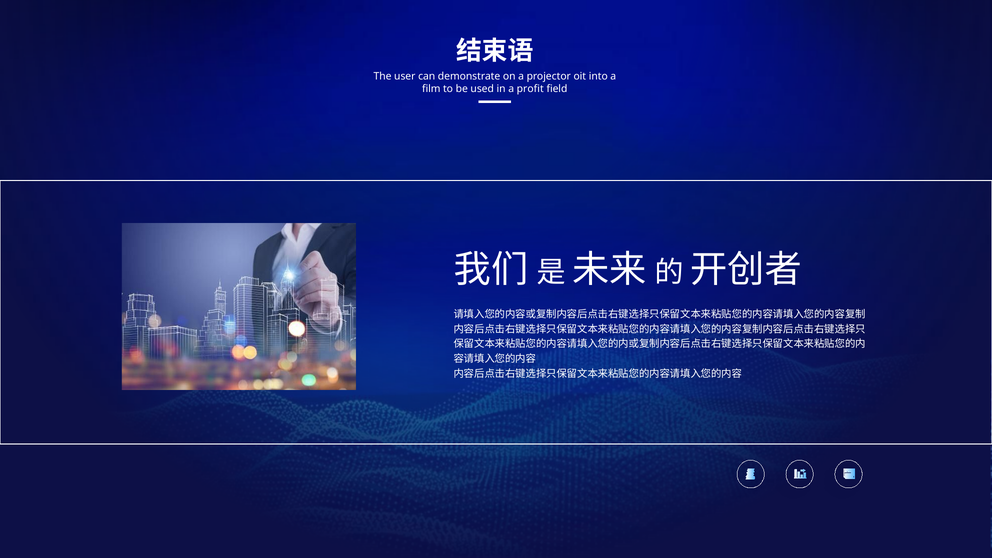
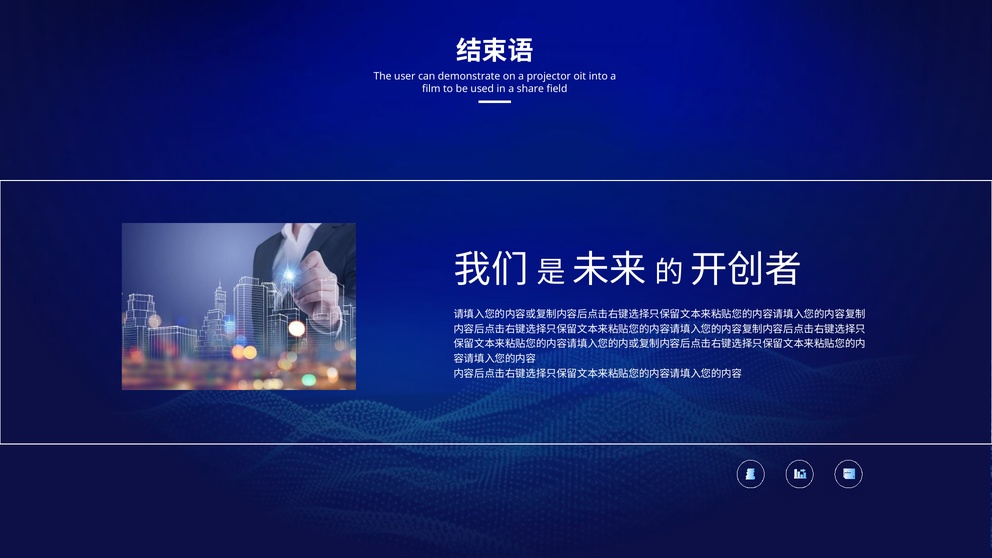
profit: profit -> share (530, 89)
